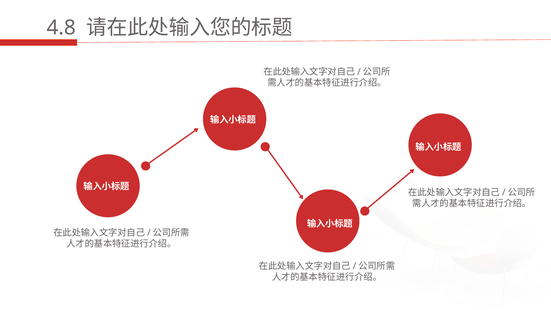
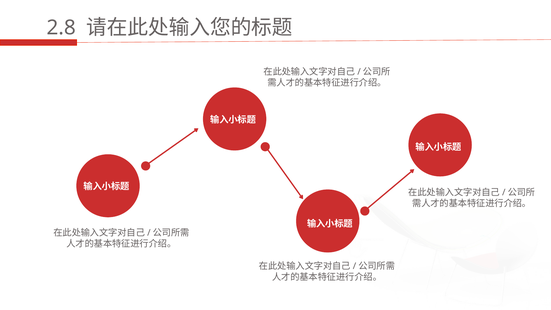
4.8: 4.8 -> 2.8 (61, 28)
